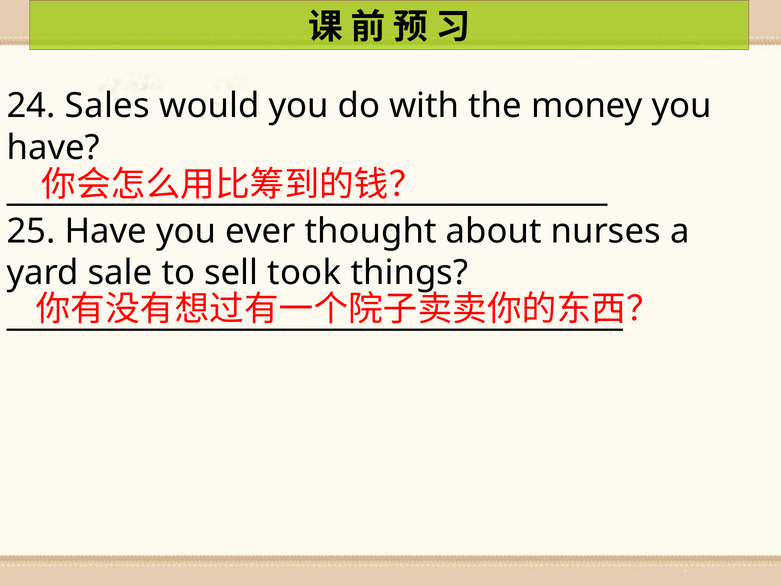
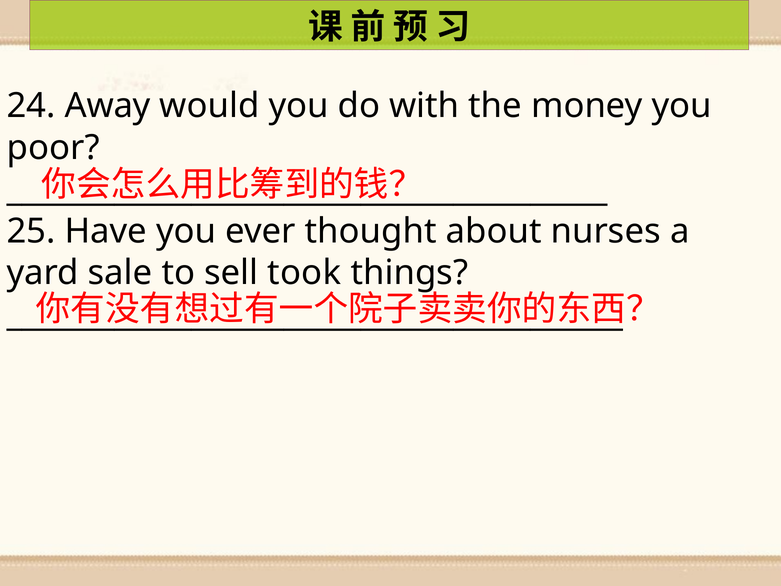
Sales: Sales -> Away (108, 106)
have: have -> poor (53, 148)
